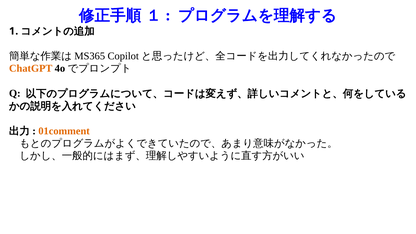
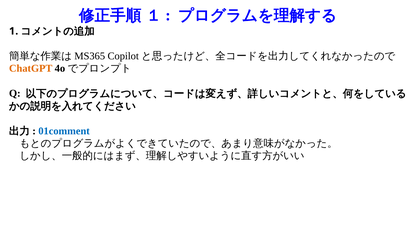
01comment colour: orange -> blue (64, 131)
